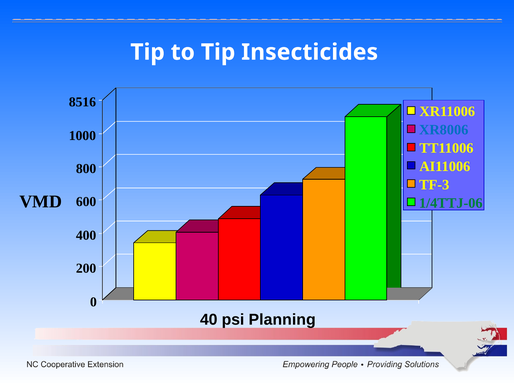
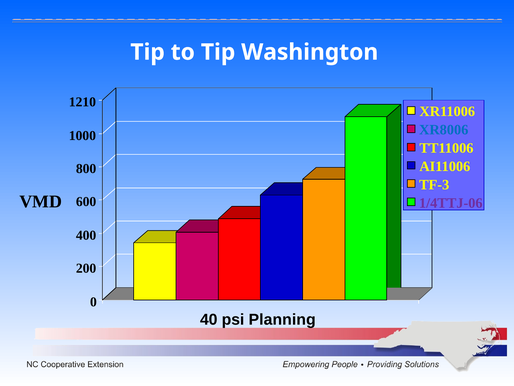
Insecticides: Insecticides -> Washington (310, 52)
8516: 8516 -> 1210 (82, 102)
1/4TTJ-06 colour: green -> purple (451, 203)
